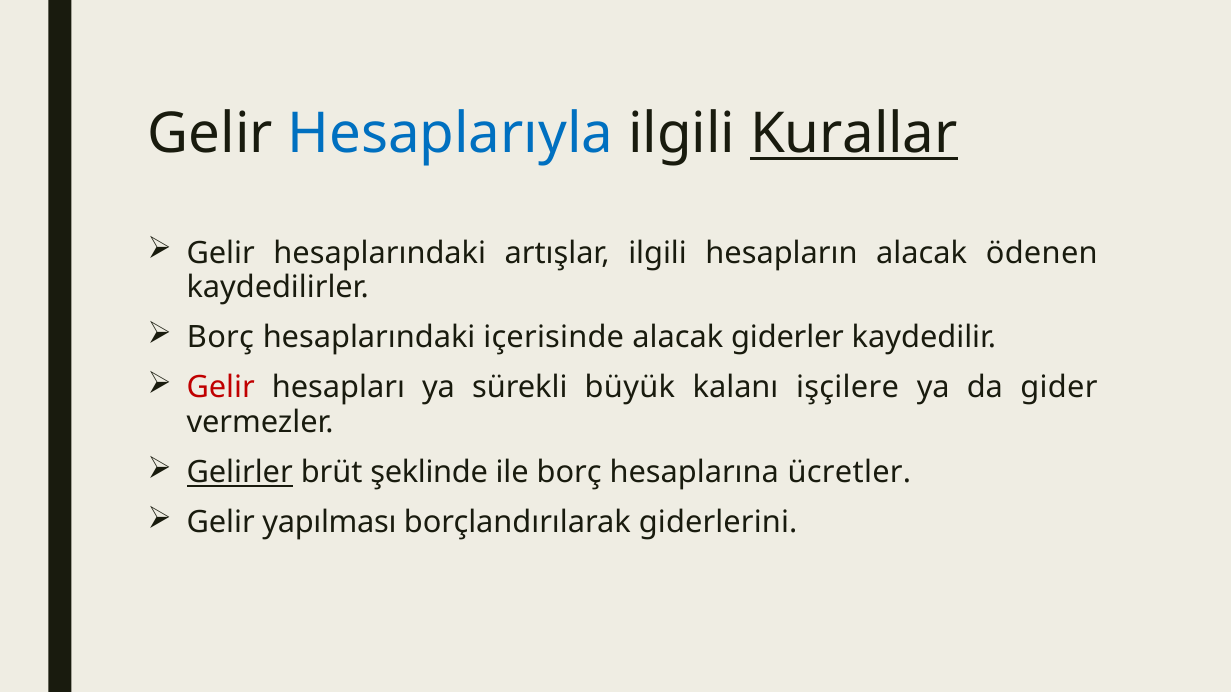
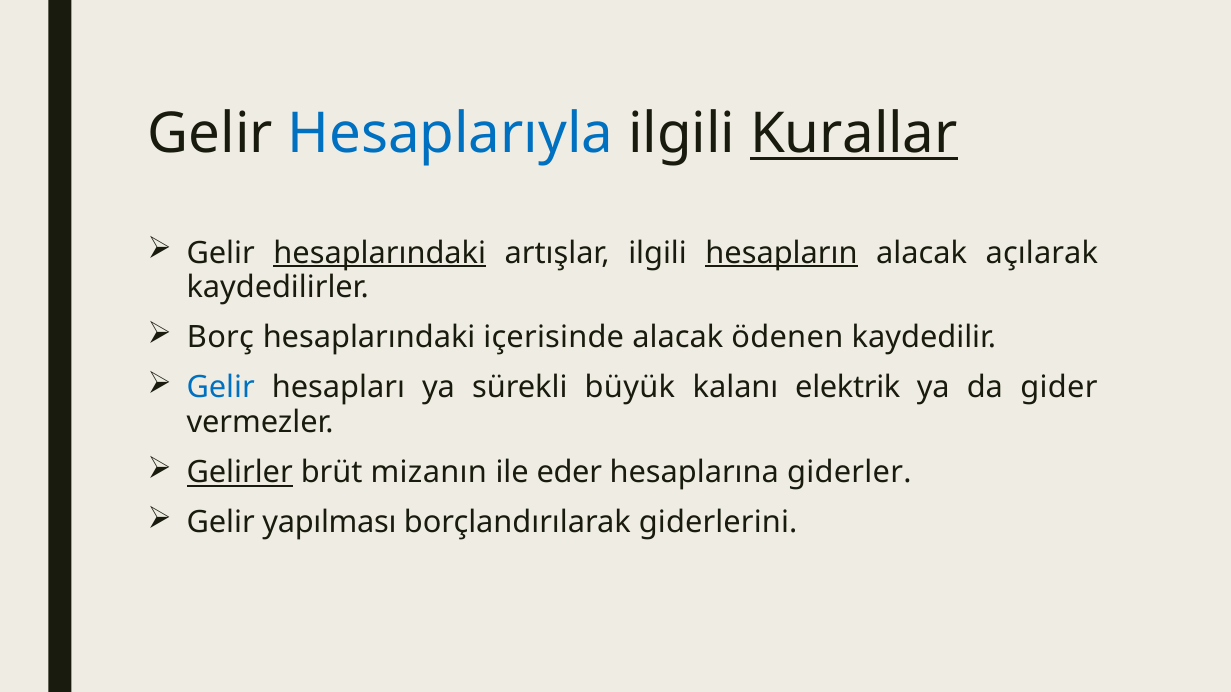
hesaplarındaki underline: none -> present (380, 253)
hesapların underline: none -> present (781, 253)
ödenen: ödenen -> açılarak (1042, 253)
giderler: giderler -> ödenen (787, 338)
Gelir colour: red -> blue (221, 388)
işçilere: işçilere -> elektrik (848, 388)
şeklinde: şeklinde -> mizanın (429, 473)
ile borç: borç -> eder (569, 473)
ücretler: ücretler -> giderler (849, 473)
